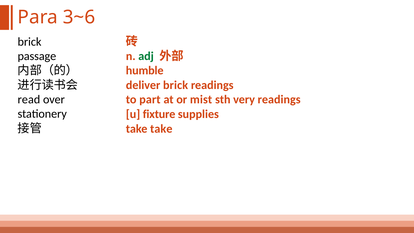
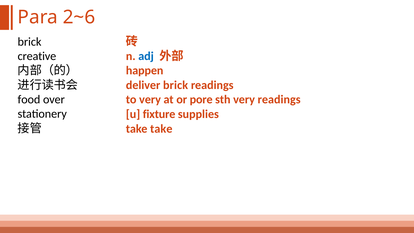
3~6: 3~6 -> 2~6 (79, 17)
passage: passage -> creative (37, 56)
adj colour: green -> blue (146, 56)
humble: humble -> happen (145, 71)
read: read -> food (29, 99)
to part: part -> very (150, 100)
mist: mist -> pore (201, 100)
